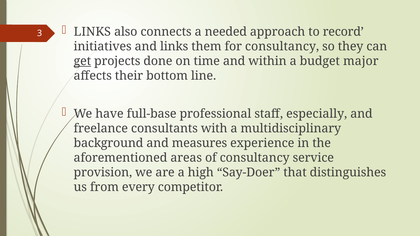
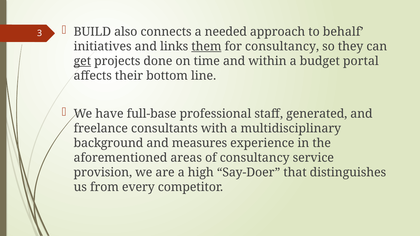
LINKS: LINKS -> BUILD (92, 32)
record: record -> behalf (343, 32)
them underline: none -> present (206, 46)
major: major -> portal (361, 61)
especially: especially -> generated (317, 114)
